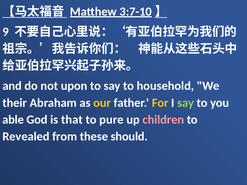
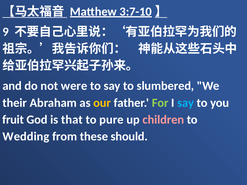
upon: upon -> were (74, 86)
household: household -> slumbered (165, 86)
For colour: yellow -> light green (160, 103)
say colour: light green -> light blue (186, 103)
able: able -> fruit (13, 120)
Revealed: Revealed -> Wedding (26, 137)
